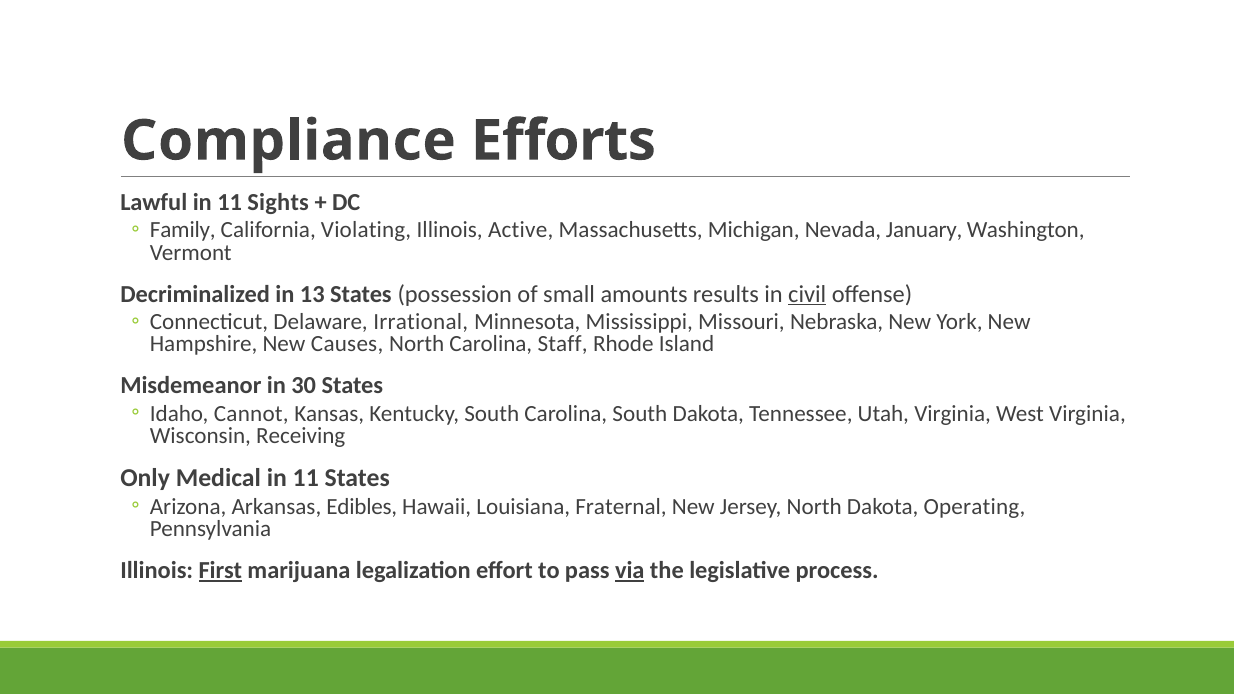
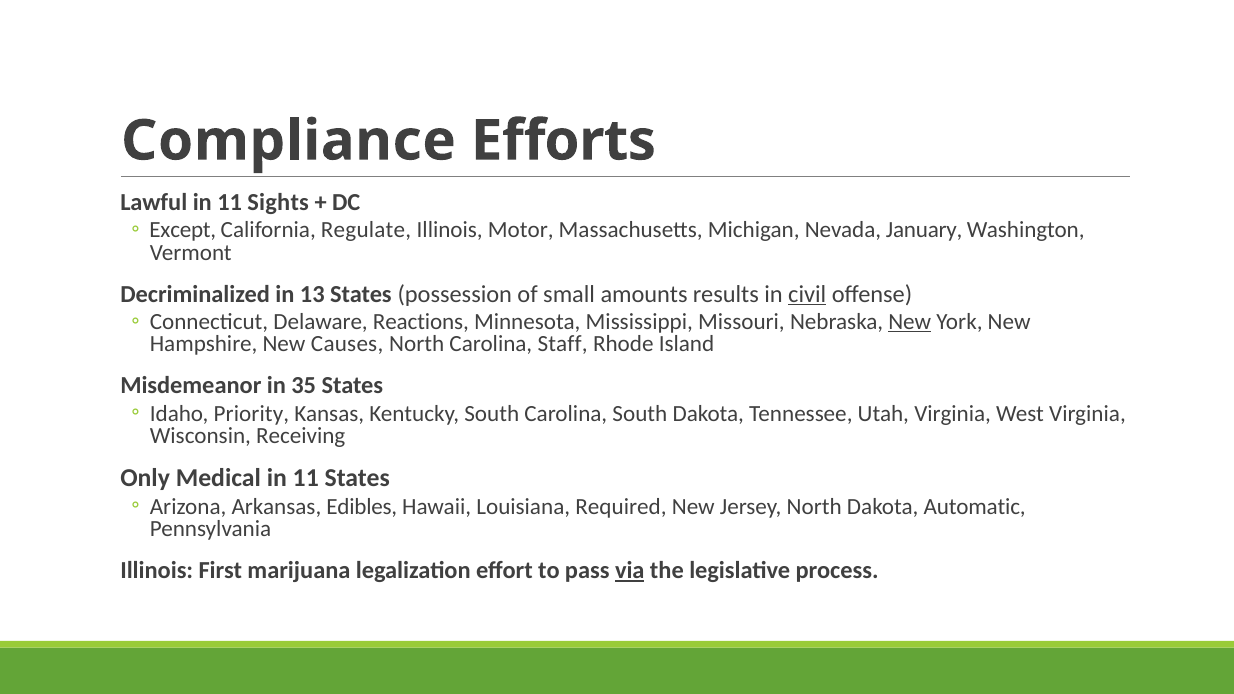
Family: Family -> Except (183, 230)
Violating: Violating -> Regulate (366, 230)
Active: Active -> Motor (521, 230)
Irrational: Irrational -> Reactions (421, 322)
New underline: none -> present (910, 322)
30: 30 -> 35 (304, 386)
Cannot: Cannot -> Priority (251, 414)
Fraternal: Fraternal -> Required (621, 507)
Operating: Operating -> Automatic (975, 507)
First underline: present -> none (220, 571)
